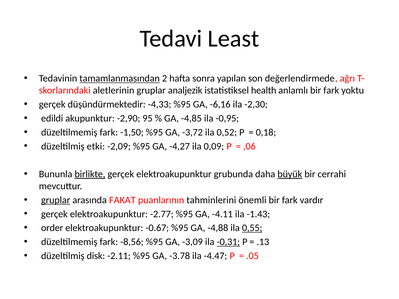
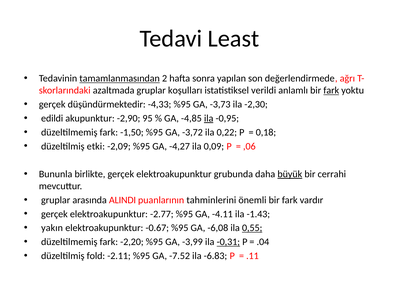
aletlerinin: aletlerinin -> azaltmada (114, 90)
analjezik: analjezik -> koşulları (185, 90)
health: health -> verildi (264, 90)
fark underline: none -> present (331, 90)
-6,16: -6,16 -> -3,73 (220, 104)
ila underline: none -> present (209, 118)
0,52: 0,52 -> 0,22 (227, 132)
birlikte underline: present -> none (90, 174)
gruplar underline: present -> none (56, 200)
FAKAT: FAKAT -> ALINDI (122, 200)
order: order -> yakın (52, 228)
-4,88: -4,88 -> -6,08 (218, 228)
-8,56: -8,56 -> -2,20 (132, 242)
-3,09: -3,09 -> -3,99 (192, 242)
.13: .13 -> .04 (263, 242)
disk: disk -> fold (96, 256)
-3.78: -3.78 -> -7.52 (180, 256)
-4.47: -4.47 -> -6.83 (215, 256)
.05: .05 -> .11 (252, 256)
